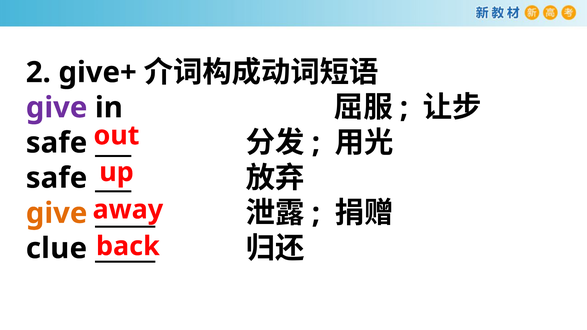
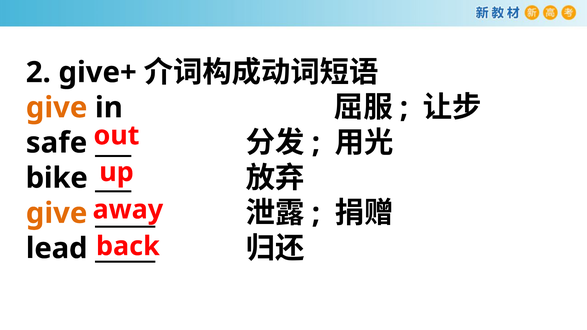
give colour: purple -> orange (57, 108)
safe: safe -> bike (57, 178)
clue: clue -> lead (57, 249)
